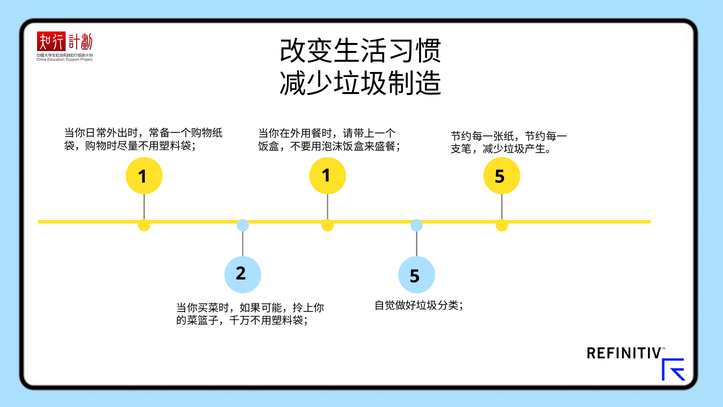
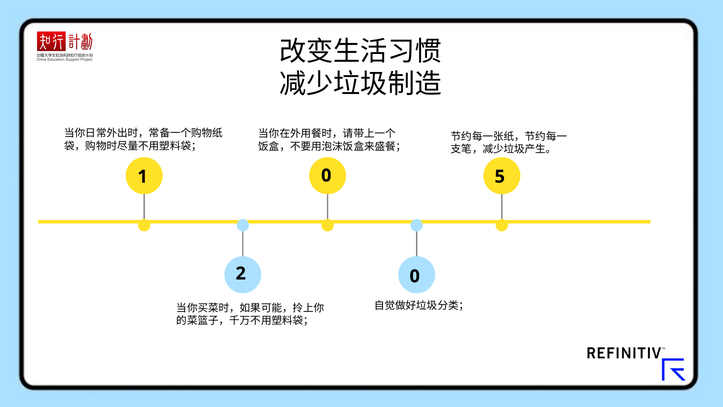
1 1: 1 -> 0 (326, 175)
2 5: 5 -> 0 (415, 276)
